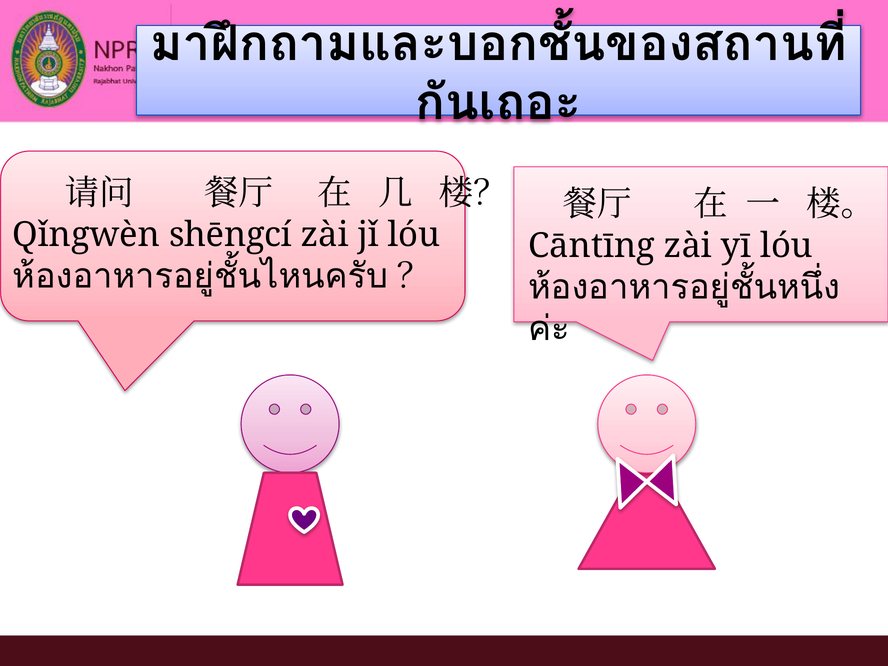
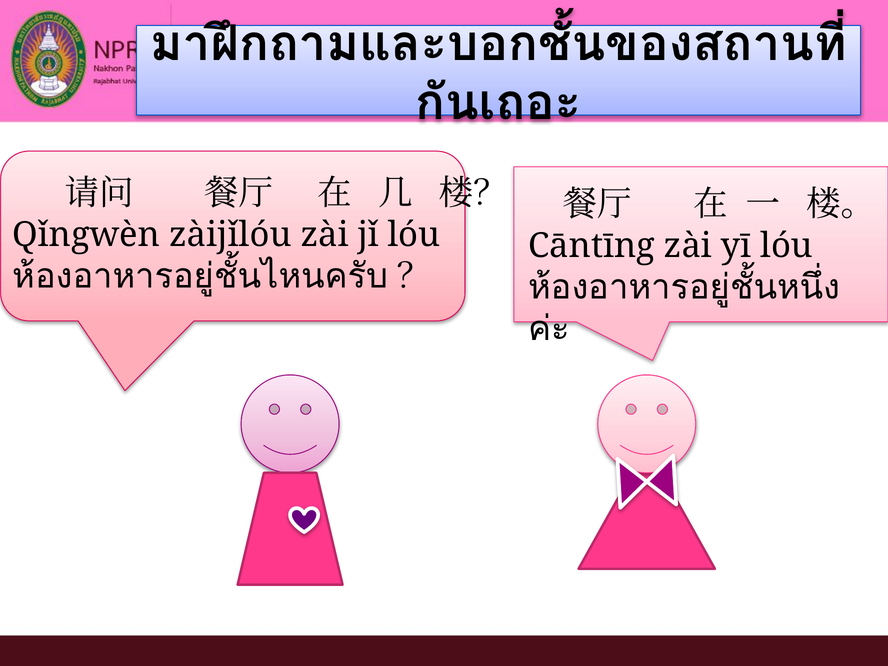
shēngcí: shēngcí -> zàijǐlóu (230, 235)
